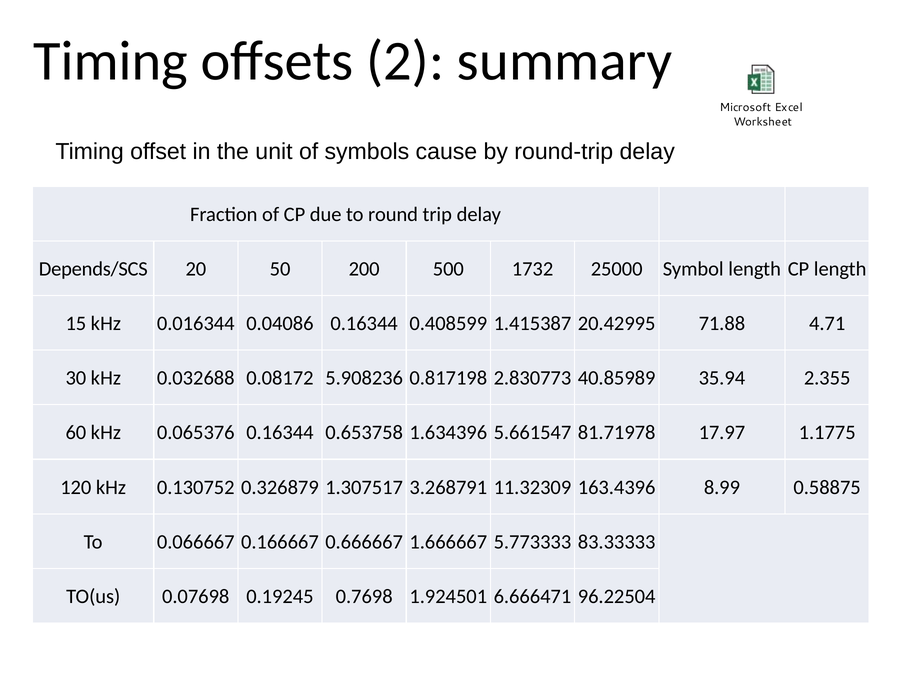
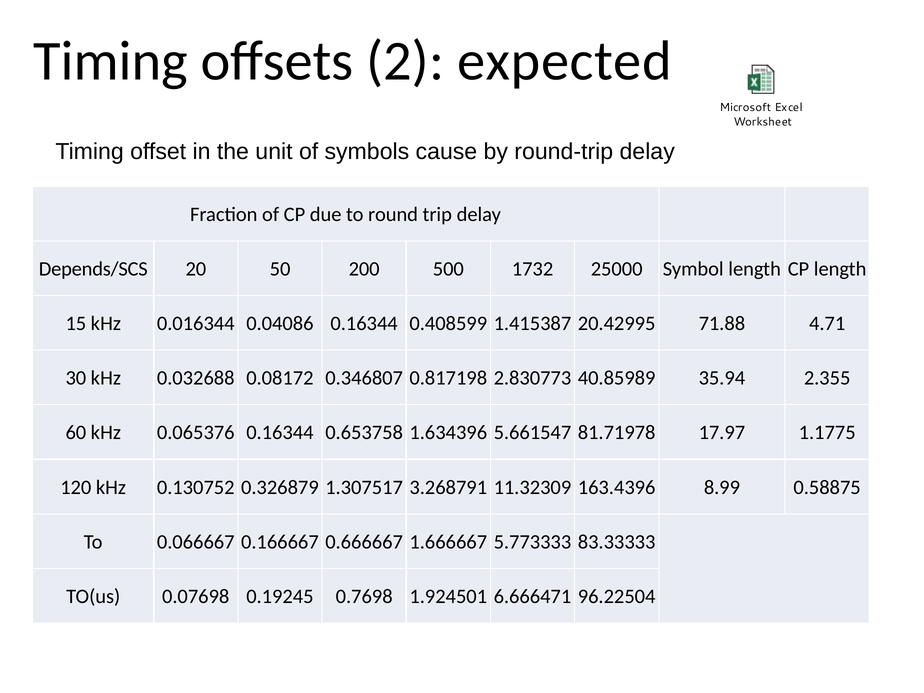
summary: summary -> expected (564, 61)
5.908236: 5.908236 -> 0.346807 (364, 378)
